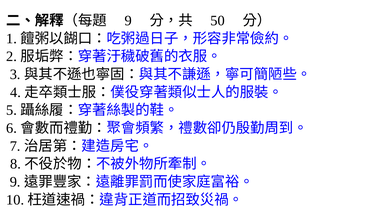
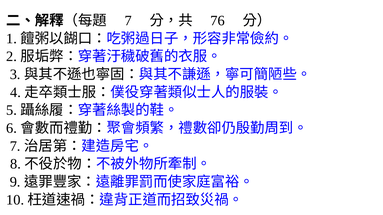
9: 9 -> 7 (128, 21)
50: 50 -> 76 (218, 21)
